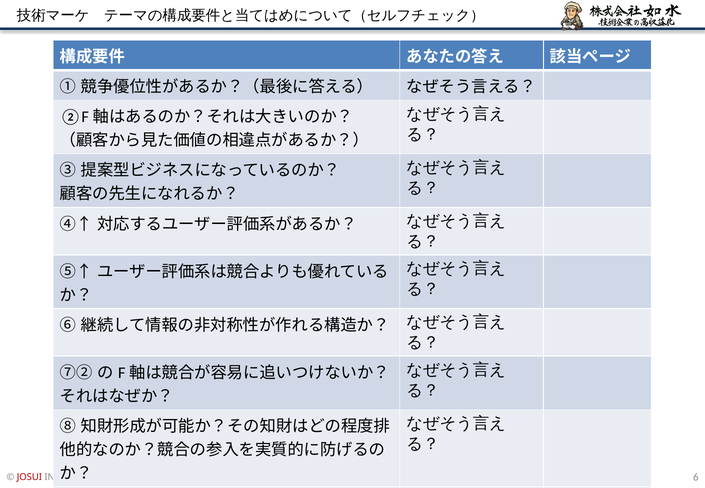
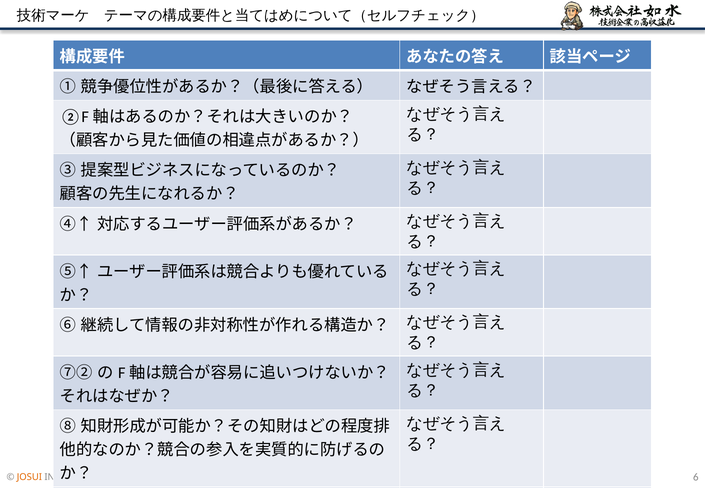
JOSUI colour: red -> orange (29, 477)
